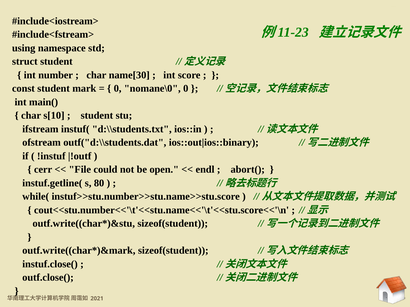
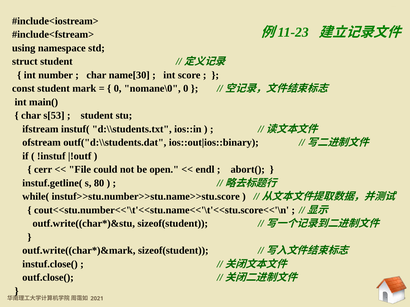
s[10: s[10 -> s[53 (54, 116)
